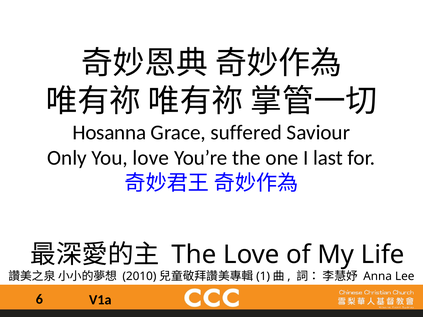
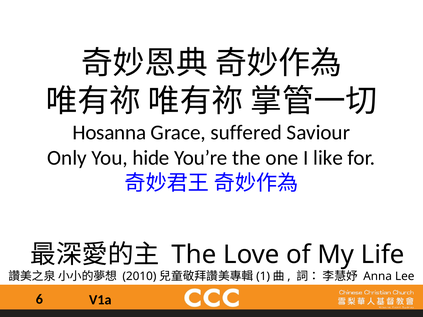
You love: love -> hide (151, 158)
last: last -> like (328, 158)
